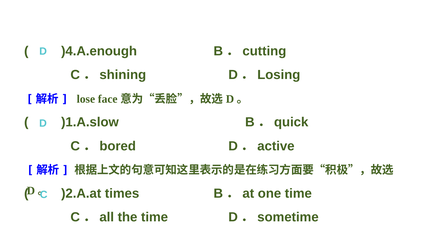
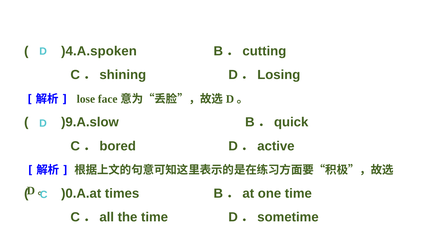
)4.A.enough: )4.A.enough -> )4.A.spoken (99, 51)
)1.A.slow: )1.A.slow -> )9.A.slow (90, 122)
)2.A.at: )2.A.at -> )0.A.at (81, 193)
